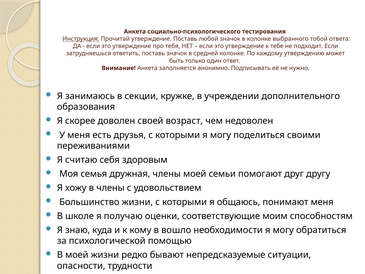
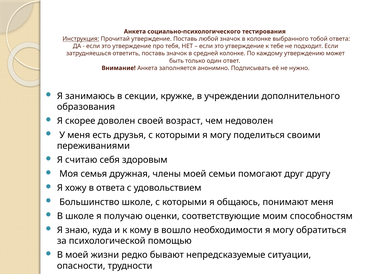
в члены: члены -> ответа (110, 188)
Большинство жизни: жизни -> школе (137, 202)
